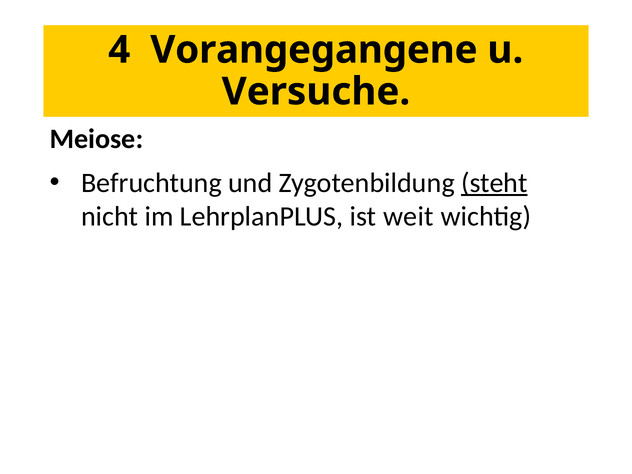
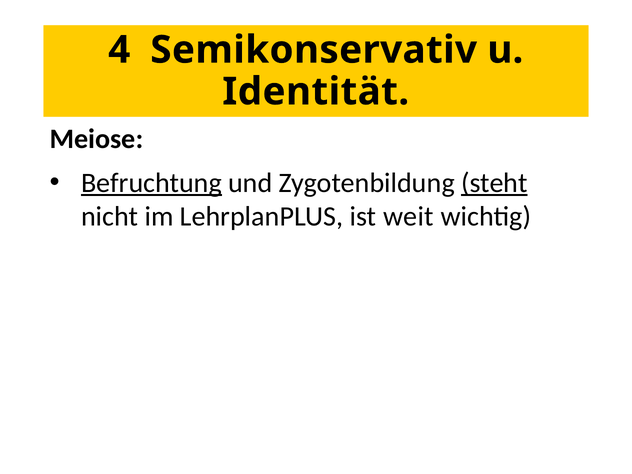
Vorangegangene: Vorangegangene -> Semikonservativ (314, 50)
Versuche: Versuche -> Identität (316, 92)
Befruchtung underline: none -> present (152, 183)
